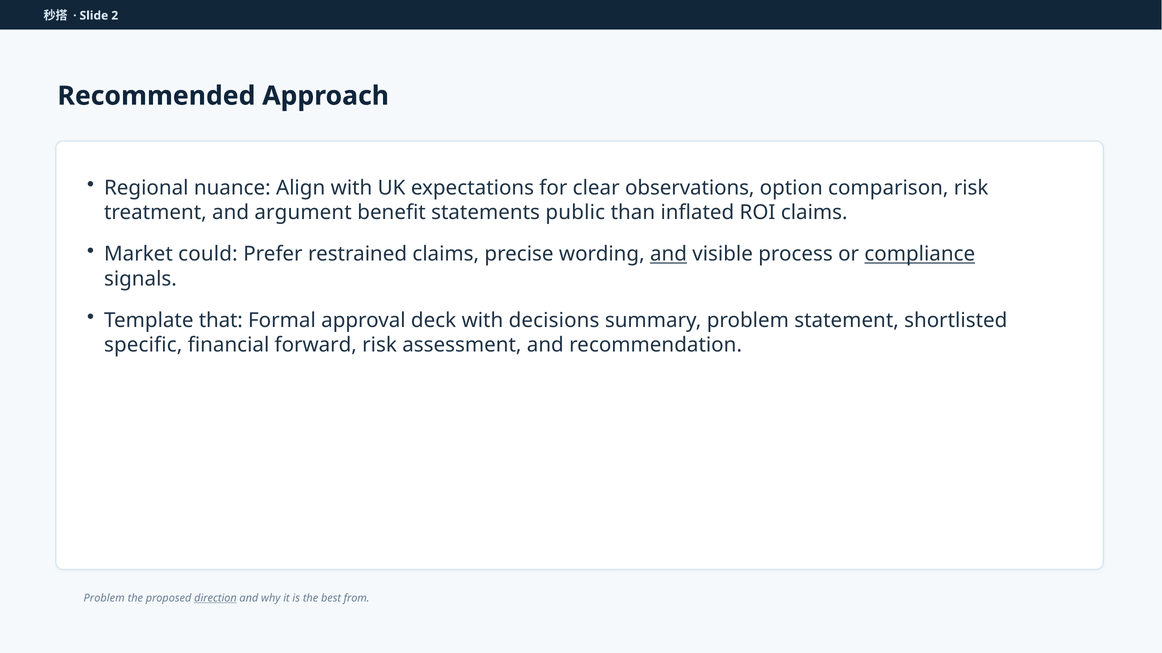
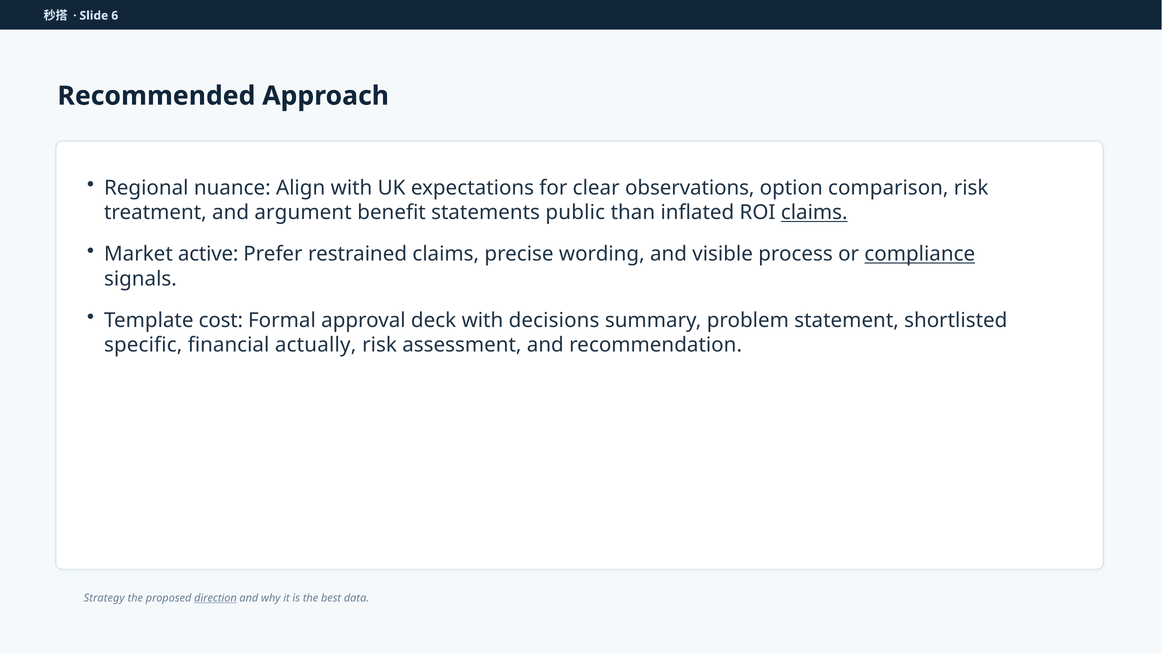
2: 2 -> 6 (115, 16)
claims underline: none -> present (814, 213)
could: could -> active (208, 254)
and underline: present -> none (669, 254)
that: that -> cost (221, 321)
forward: forward -> actually (316, 345)
Problem: Problem -> Strategy (104, 599)
from: from -> data (357, 599)
